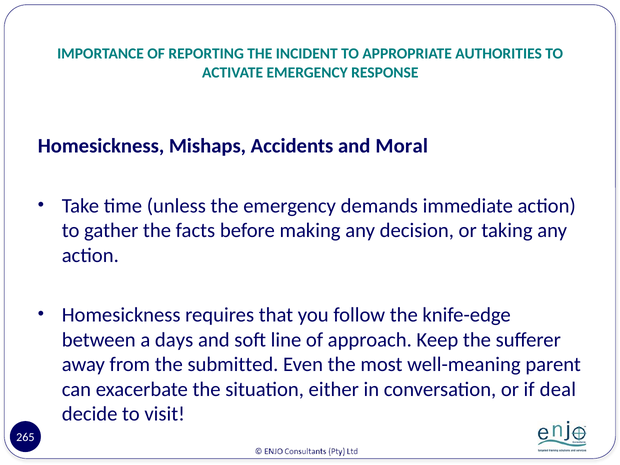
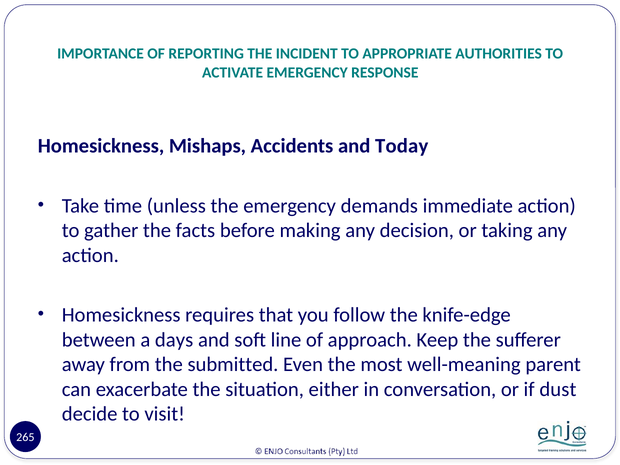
Moral: Moral -> Today (402, 146)
deal: deal -> dust (558, 389)
